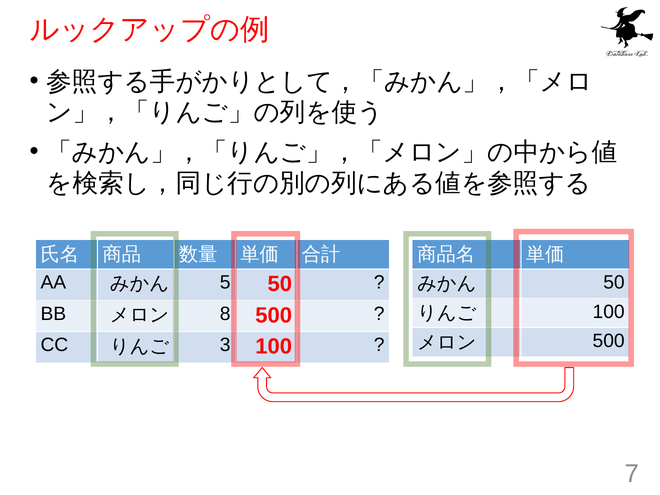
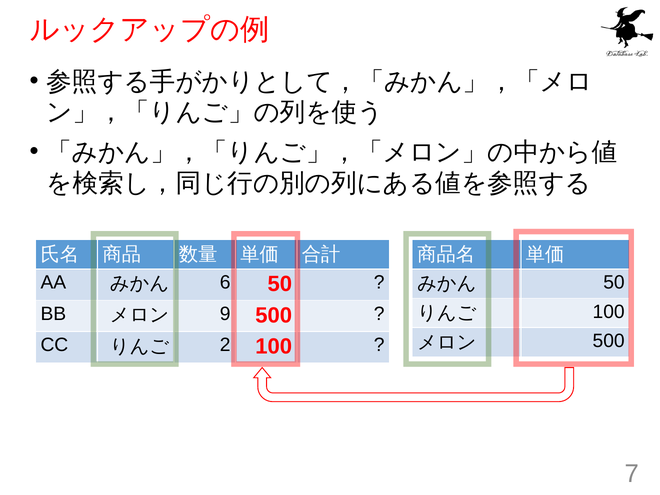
5: 5 -> 6 (225, 282)
8: 8 -> 9 (225, 314)
3: 3 -> 2 (225, 345)
